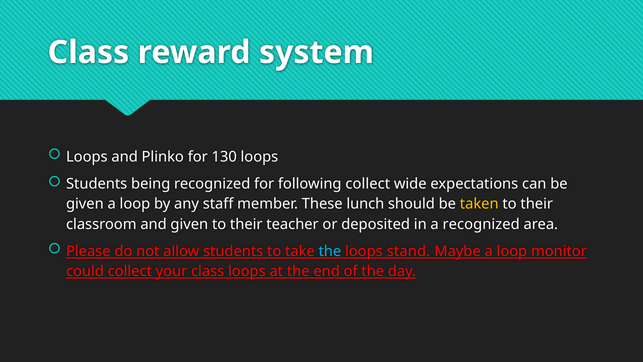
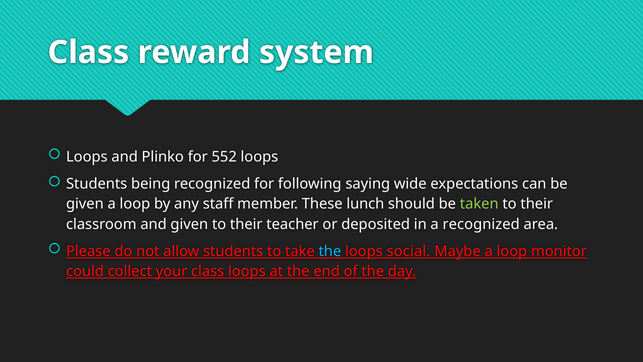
130: 130 -> 552 (224, 157)
following collect: collect -> saying (368, 184)
taken colour: yellow -> light green (479, 204)
stand: stand -> social (408, 251)
